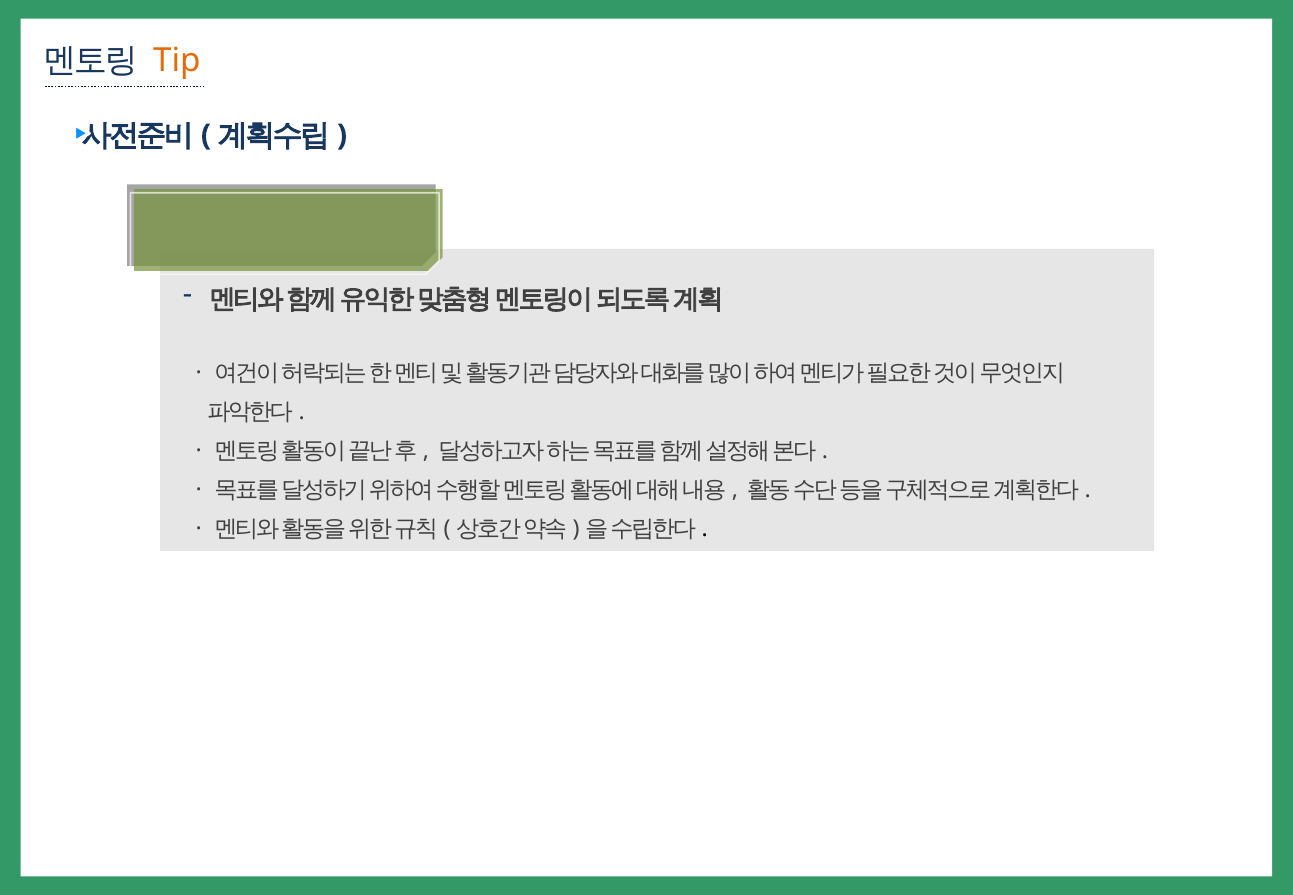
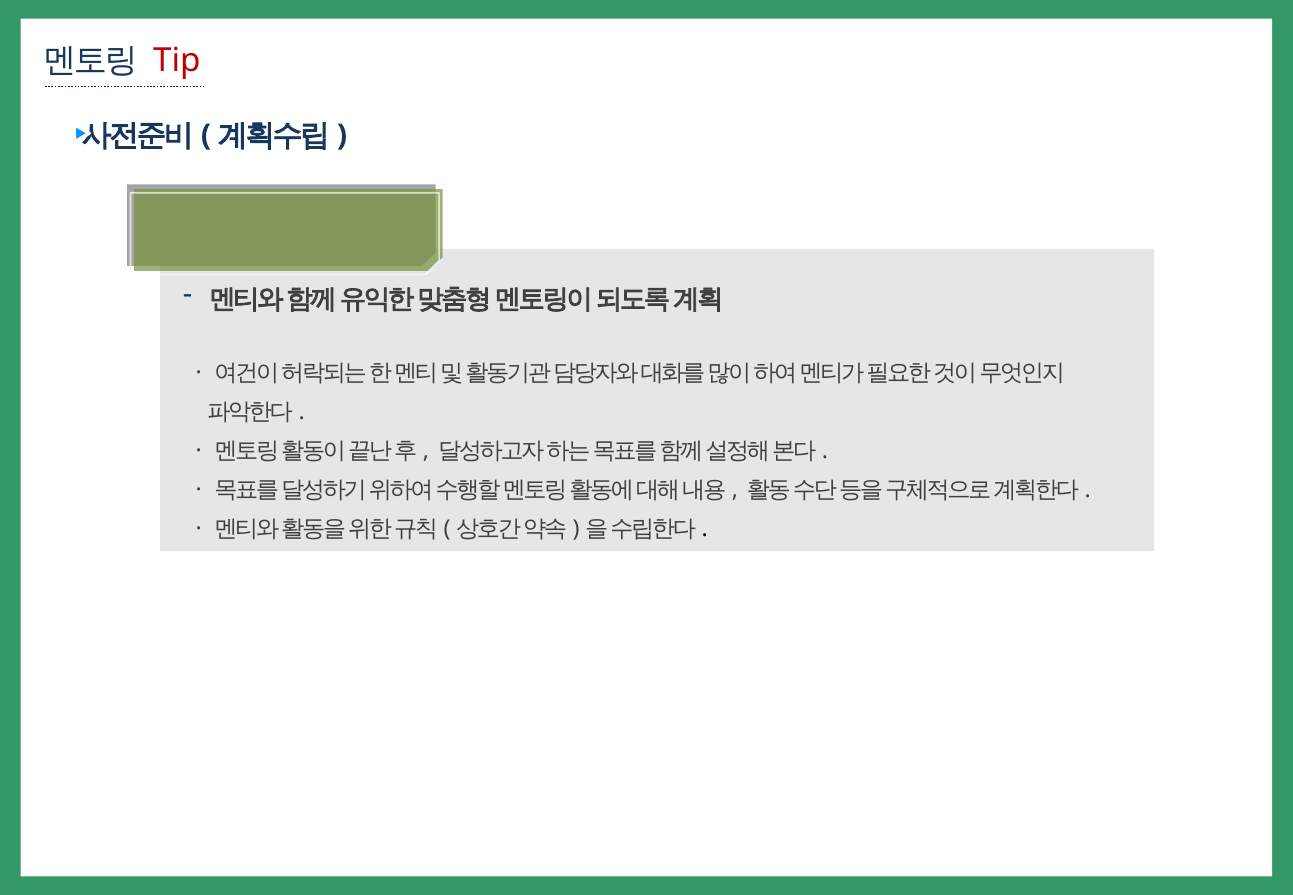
Tip colour: orange -> red (177, 60)
